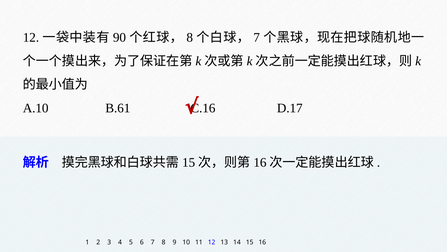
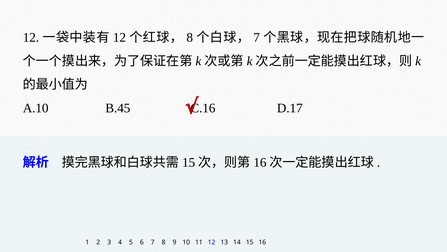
90: 90 -> 12 (119, 37)
B.61: B.61 -> B.45 (118, 108)
